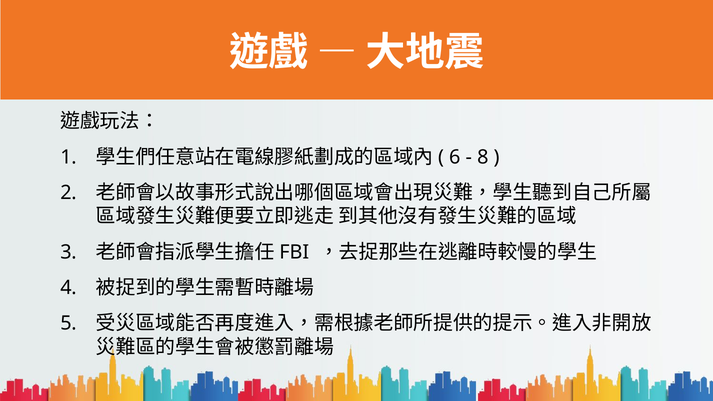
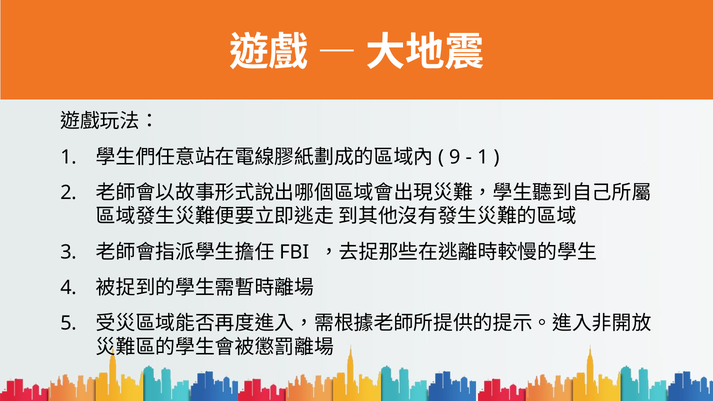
6: 6 -> 9 (455, 157)
8: 8 -> 1 (483, 157)
